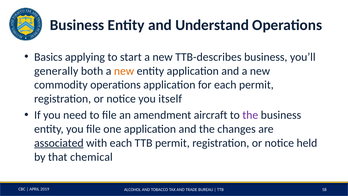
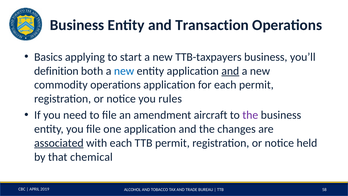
Understand: Understand -> Transaction (212, 25)
TTB-describes: TTB-describes -> TTB-taxpayers (208, 57)
generally: generally -> definition (56, 71)
new colour: orange -> blue (124, 71)
and underline: none -> present (230, 71)
itself: itself -> rules (170, 99)
